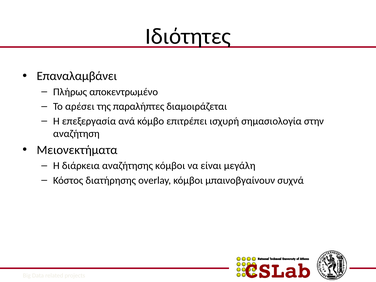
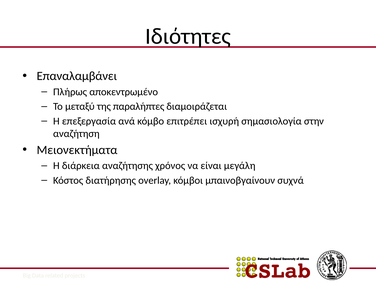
αρέσει: αρέσει -> μεταξύ (80, 106)
αναζήτησης κόμβοι: κόμβοι -> χρόνος (170, 166)
